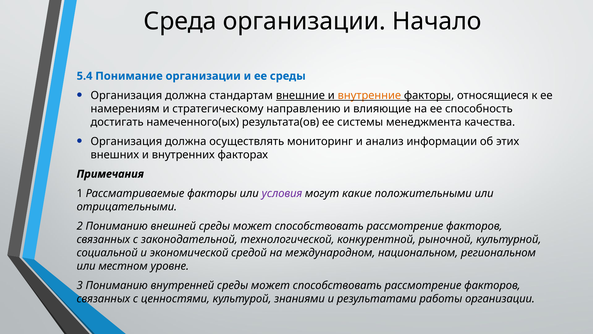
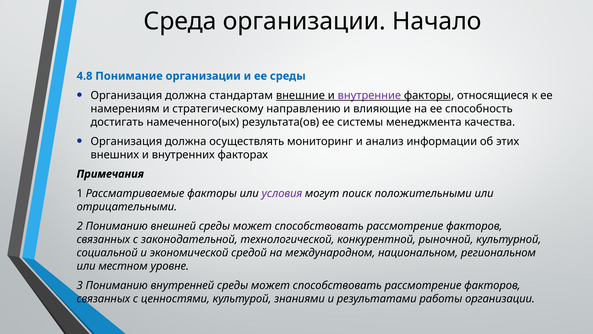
5.4: 5.4 -> 4.8 (85, 76)
внутренние colour: orange -> purple (369, 95)
какие: какие -> поиск (357, 193)
